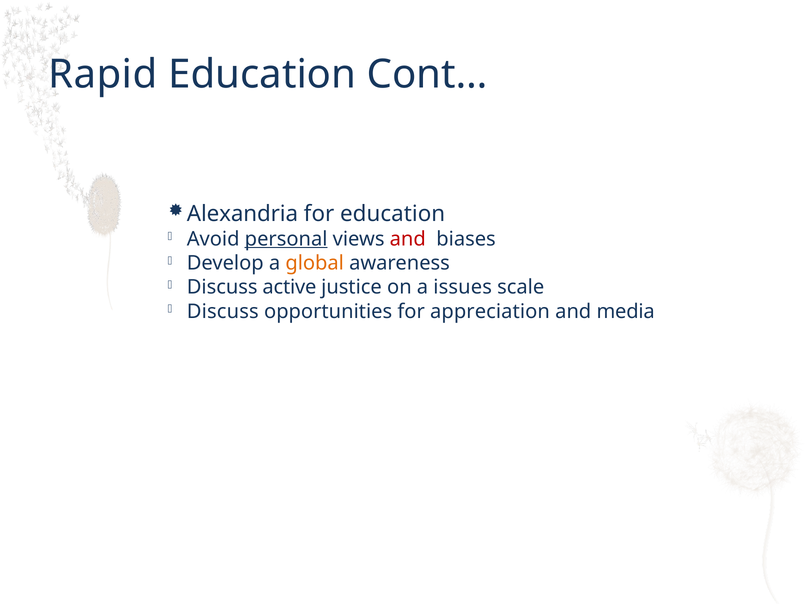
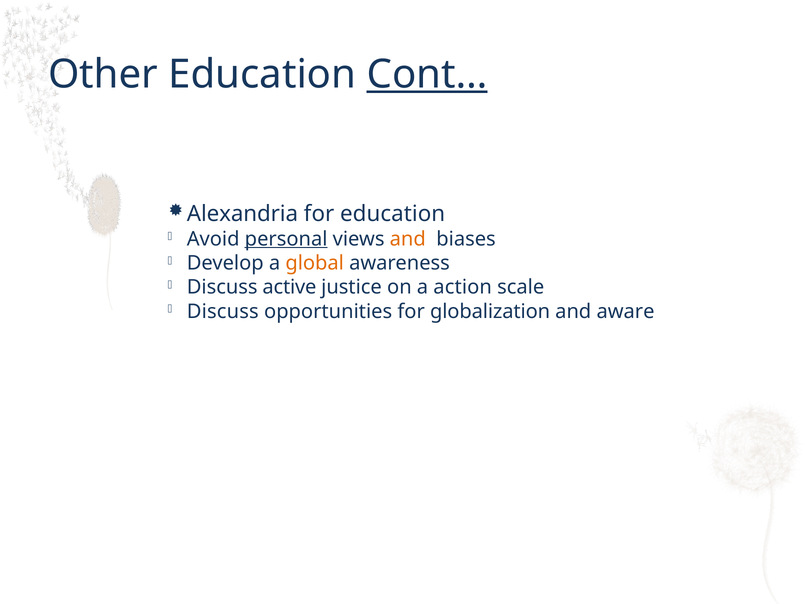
Rapid: Rapid -> Other (103, 75)
Cont… underline: none -> present (427, 75)
and colour: red -> orange (408, 239)
issues: issues -> action (463, 287)
appreciation: appreciation -> globalization (490, 311)
media: media -> aware (626, 311)
